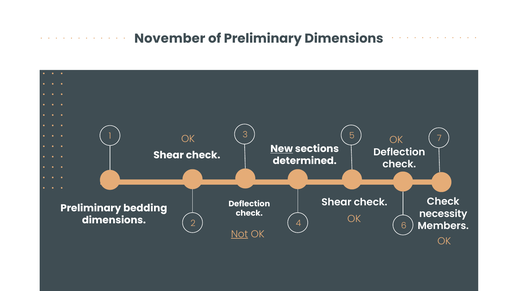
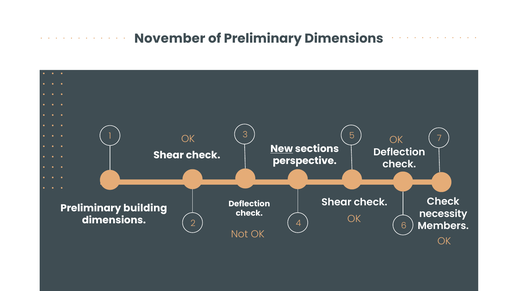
determined: determined -> perspective (305, 161)
bedding: bedding -> building (145, 208)
Not underline: present -> none (240, 234)
